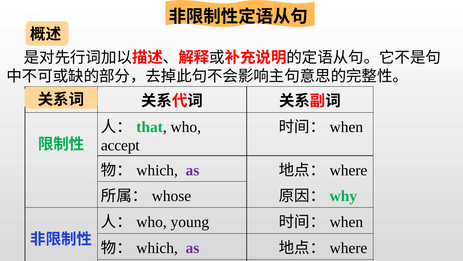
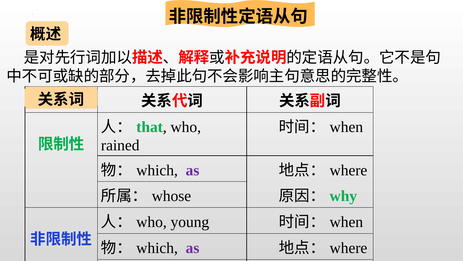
accept: accept -> rained (120, 145)
